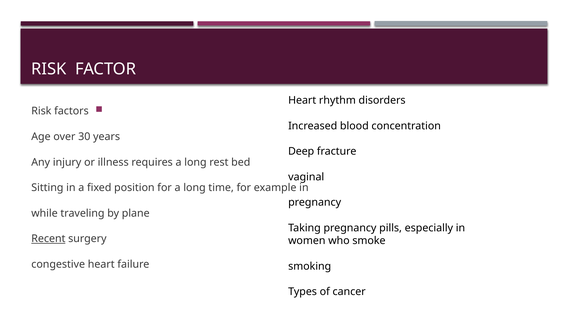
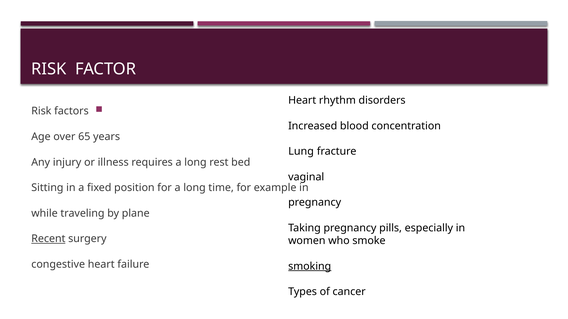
30: 30 -> 65 (84, 137)
Deep: Deep -> Lung (301, 152)
smoking underline: none -> present (310, 267)
